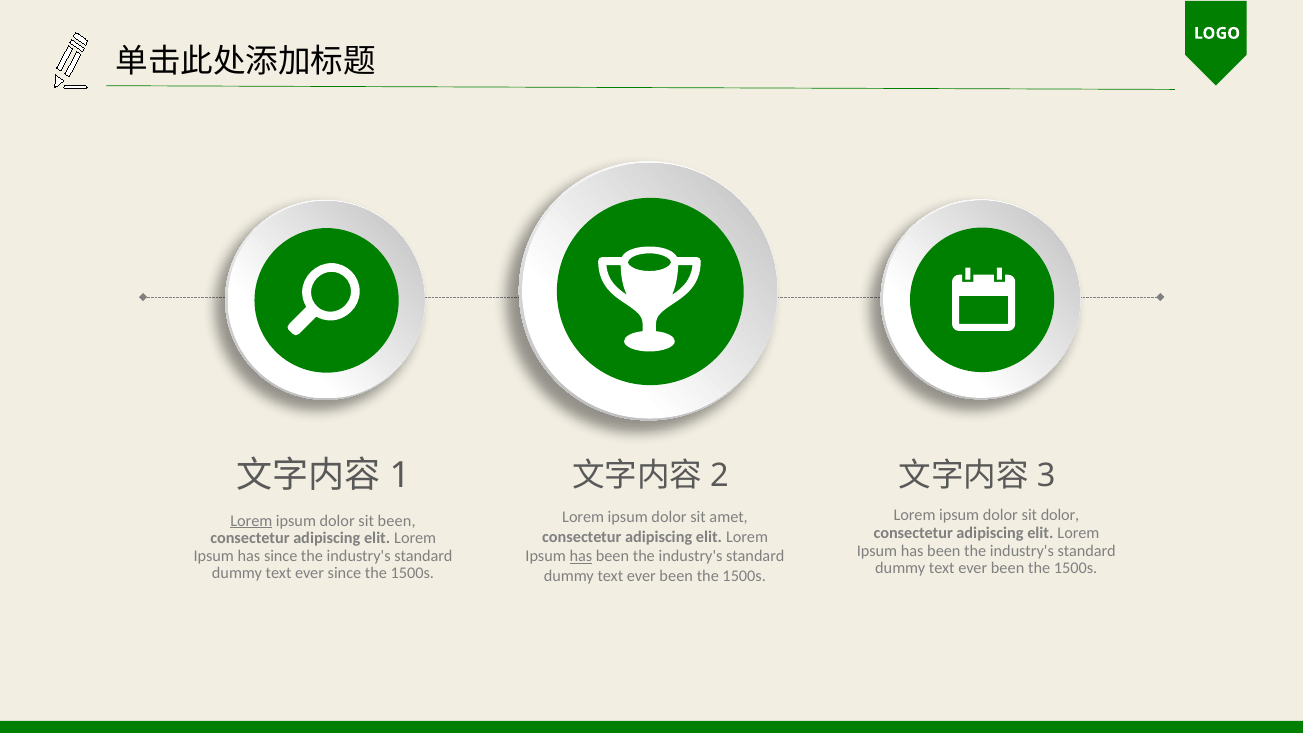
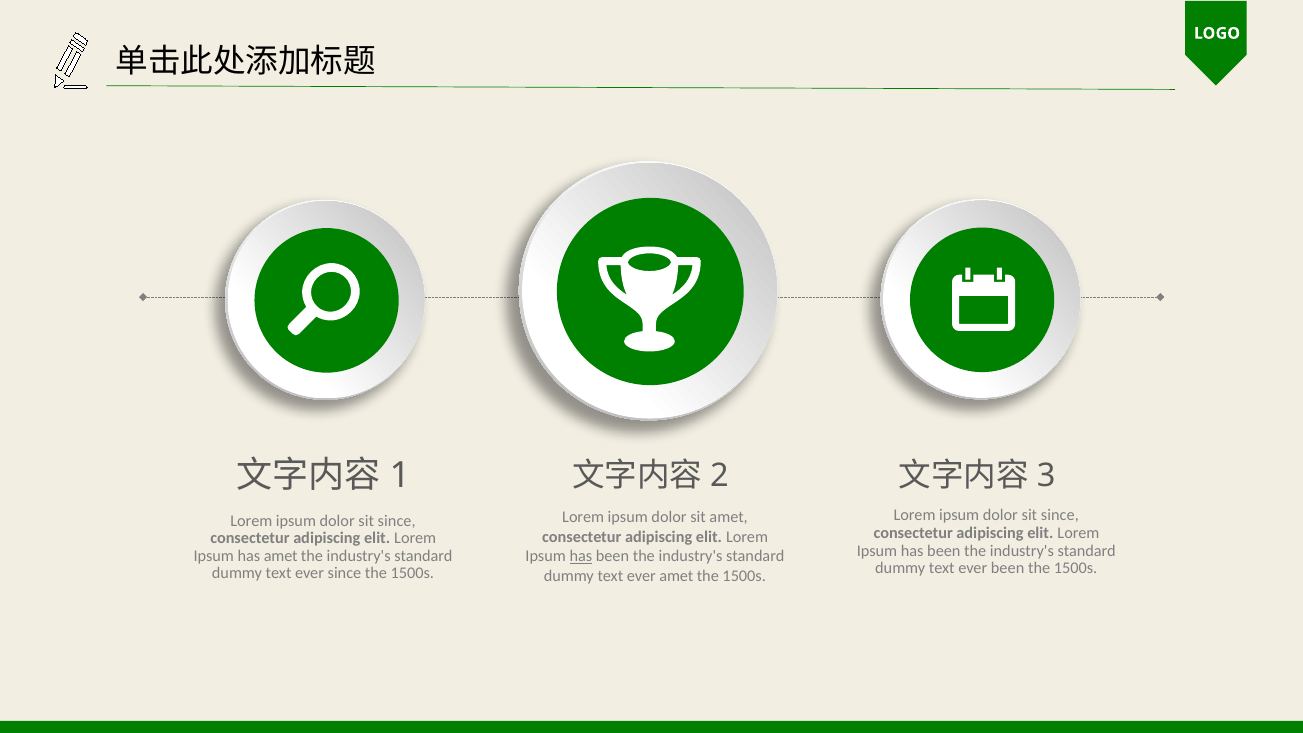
dolor: dolor -> since (1060, 515)
Lorem underline: present -> none (251, 521)
been: been -> since (397, 521)
has since: since -> amet (281, 556)
been: been -> amet (676, 576)
